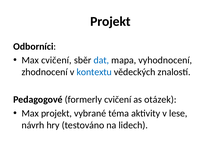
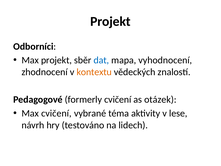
Max cvičení: cvičení -> projekt (56, 60)
kontextu colour: blue -> orange (94, 72)
Max projekt: projekt -> cvičení (56, 113)
